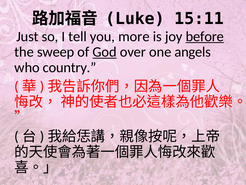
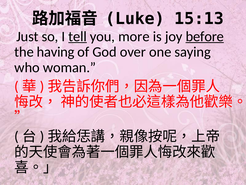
15:11: 15:11 -> 15:13 (199, 19)
tell underline: none -> present (78, 36)
sweep: sweep -> having (56, 52)
God underline: present -> none (105, 52)
angels: angels -> saying (193, 52)
country: country -> woman (69, 67)
